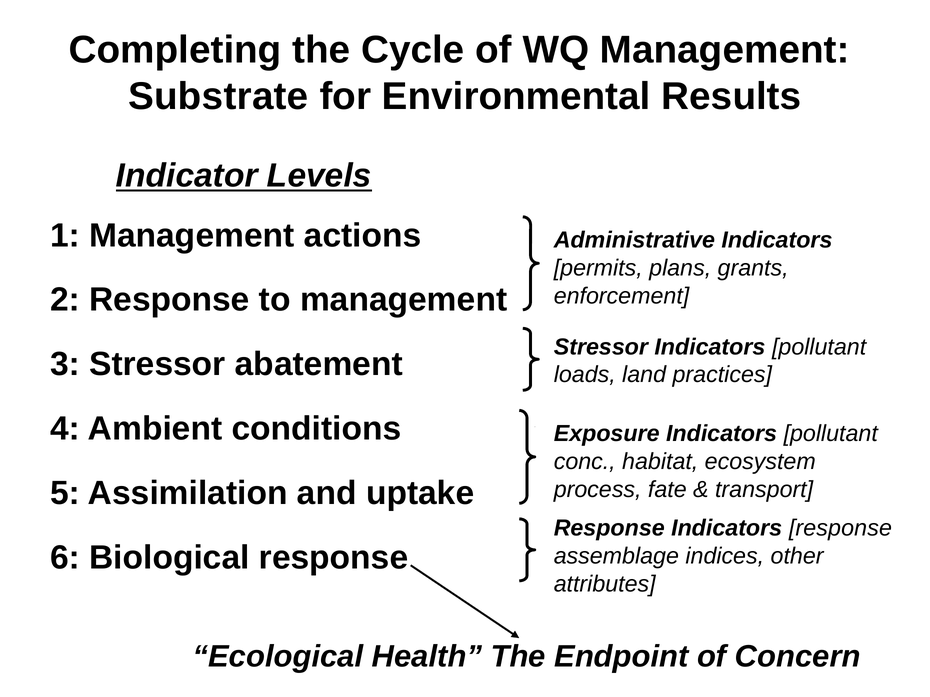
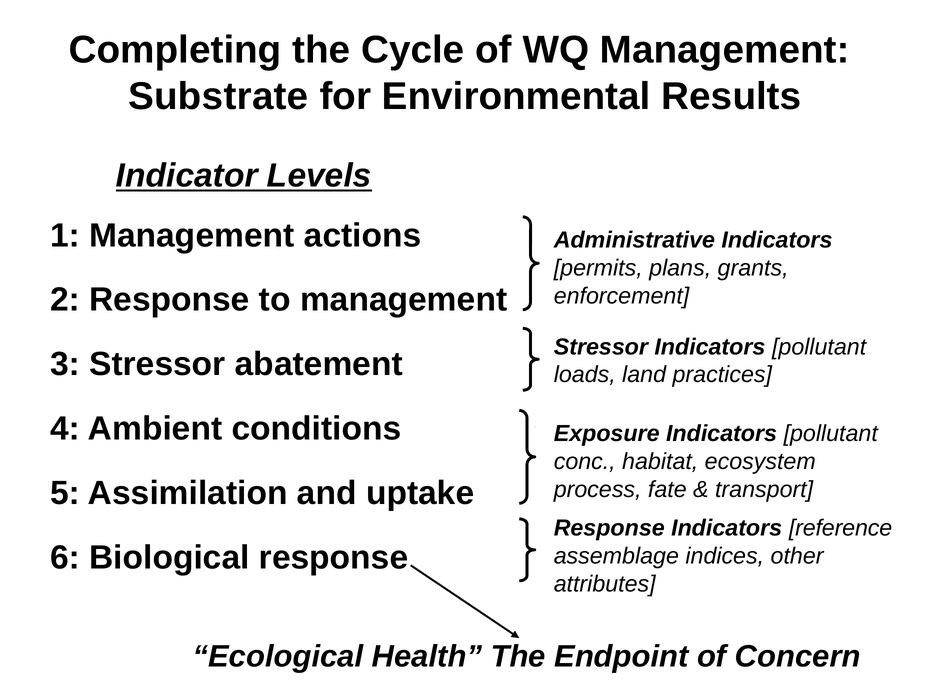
Indicators response: response -> reference (841, 529)
